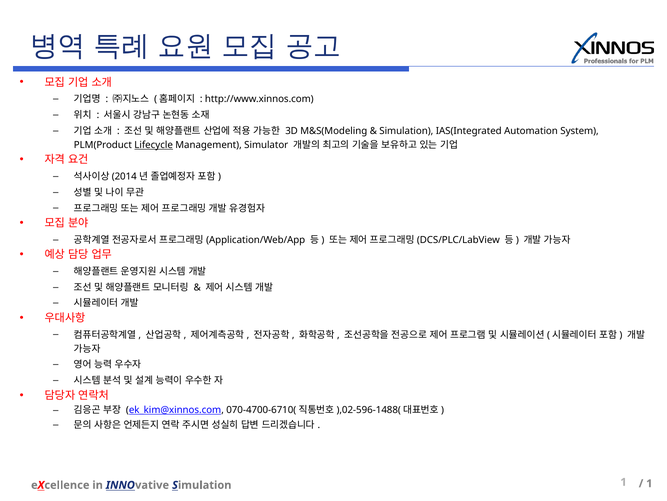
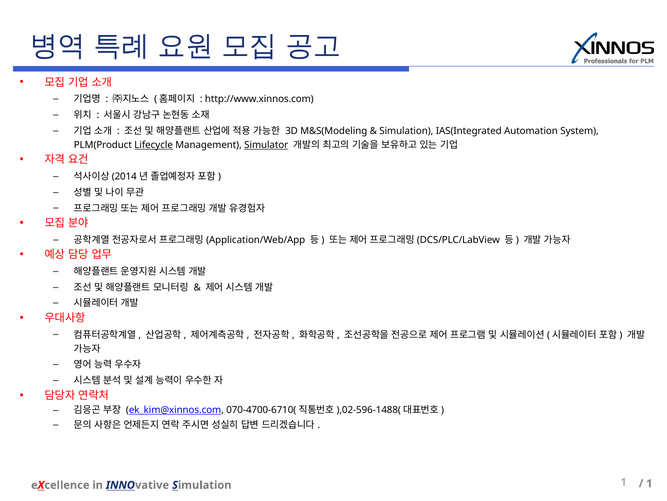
Simulator underline: none -> present (266, 145)
